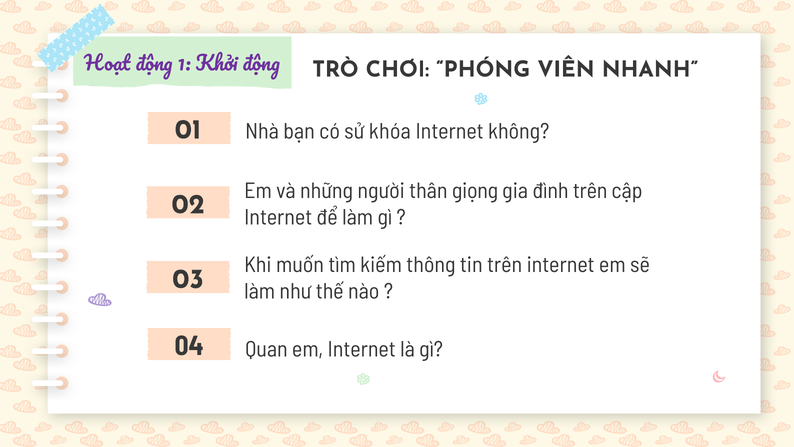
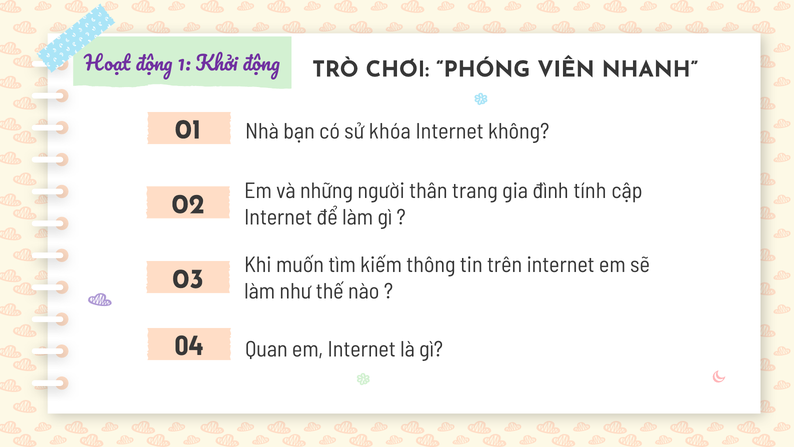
giọng: giọng -> trang (475, 191)
đình trên: trên -> tính (590, 191)
